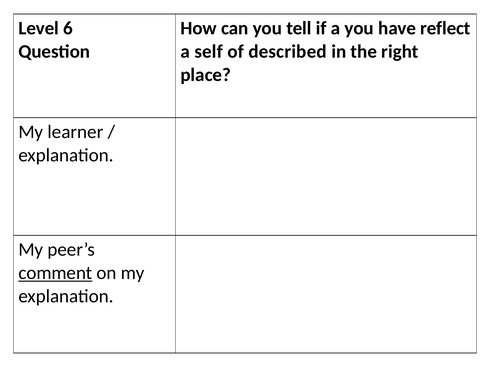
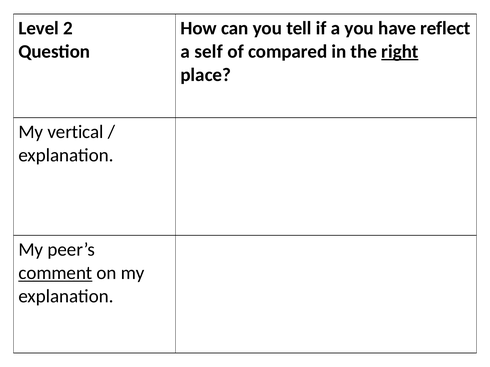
6: 6 -> 2 (68, 28)
described: described -> compared (288, 52)
right underline: none -> present (400, 52)
learner: learner -> vertical (76, 132)
